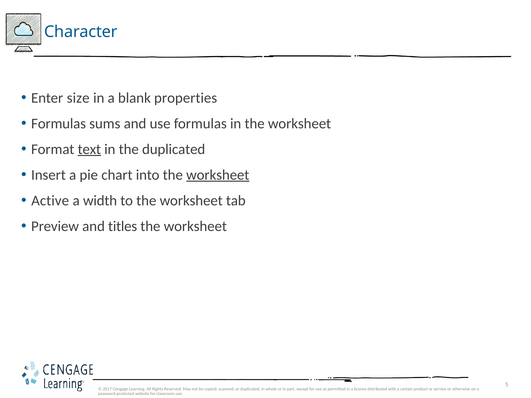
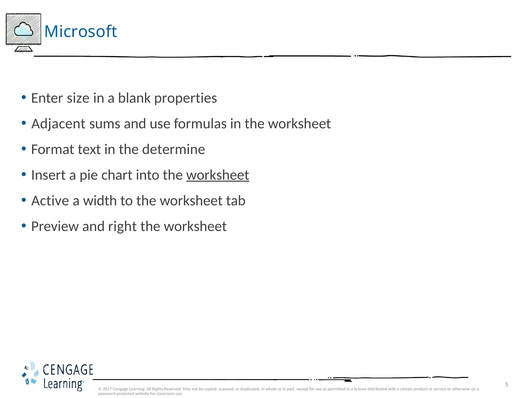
Character: Character -> Microsoft (81, 32)
Formulas: Formulas -> Adjacent (58, 124)
text underline: present -> none (89, 149)
the duplicated: duplicated -> determine (174, 149)
titles: titles -> right (123, 226)
